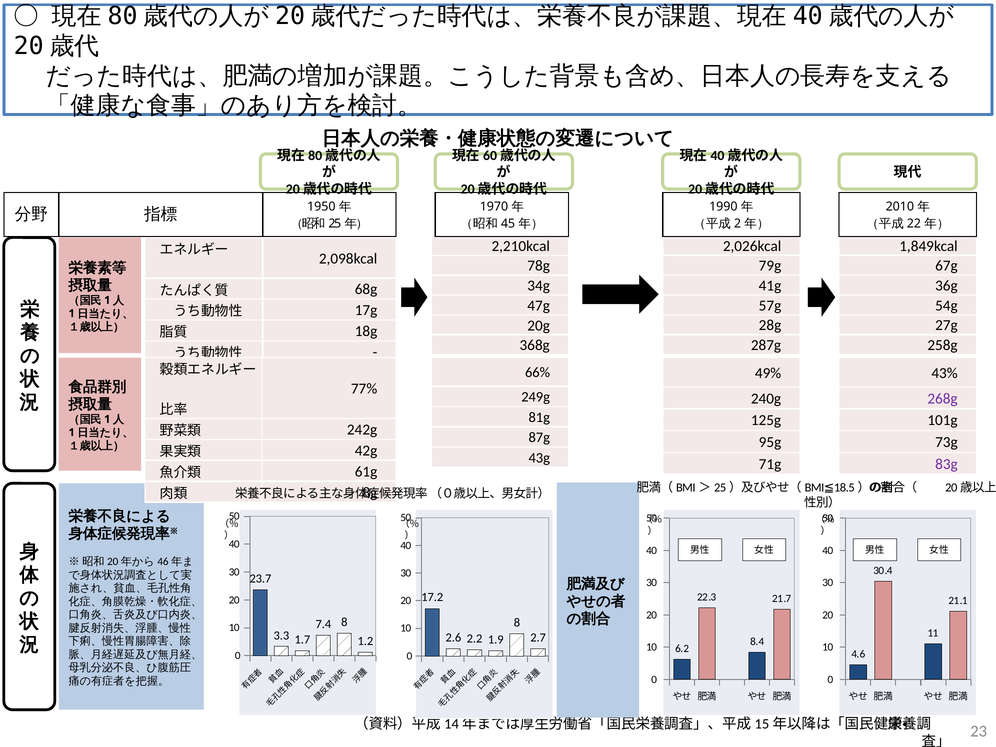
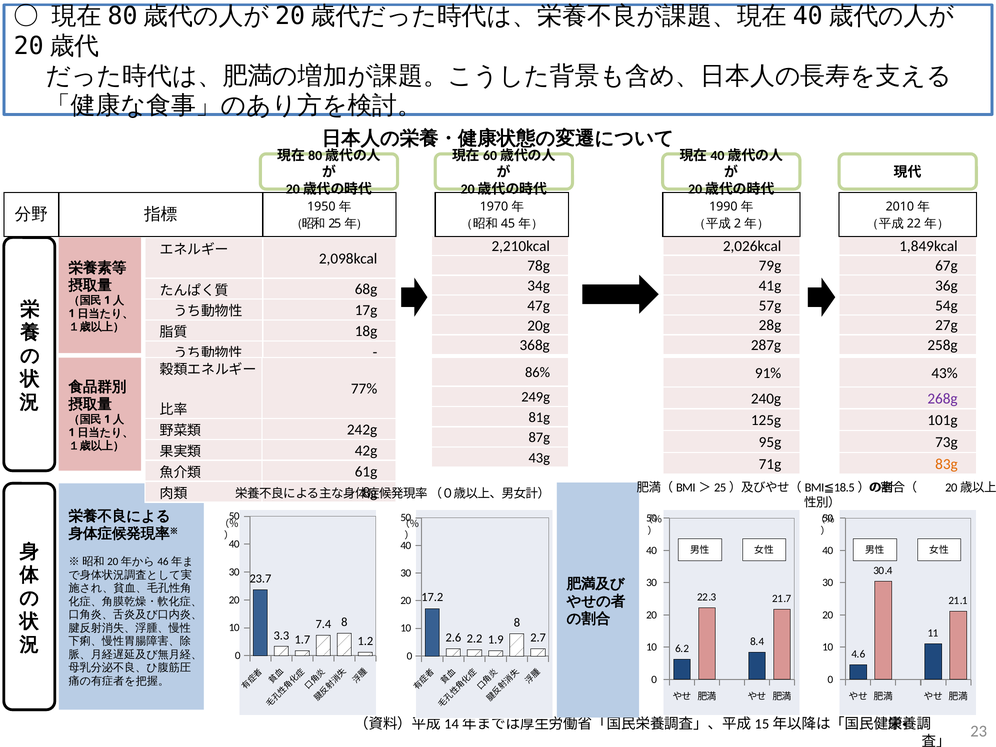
66%: 66% -> 86% (538, 373)
49%: 49% -> 91% (768, 373)
83g colour: purple -> orange (946, 464)
